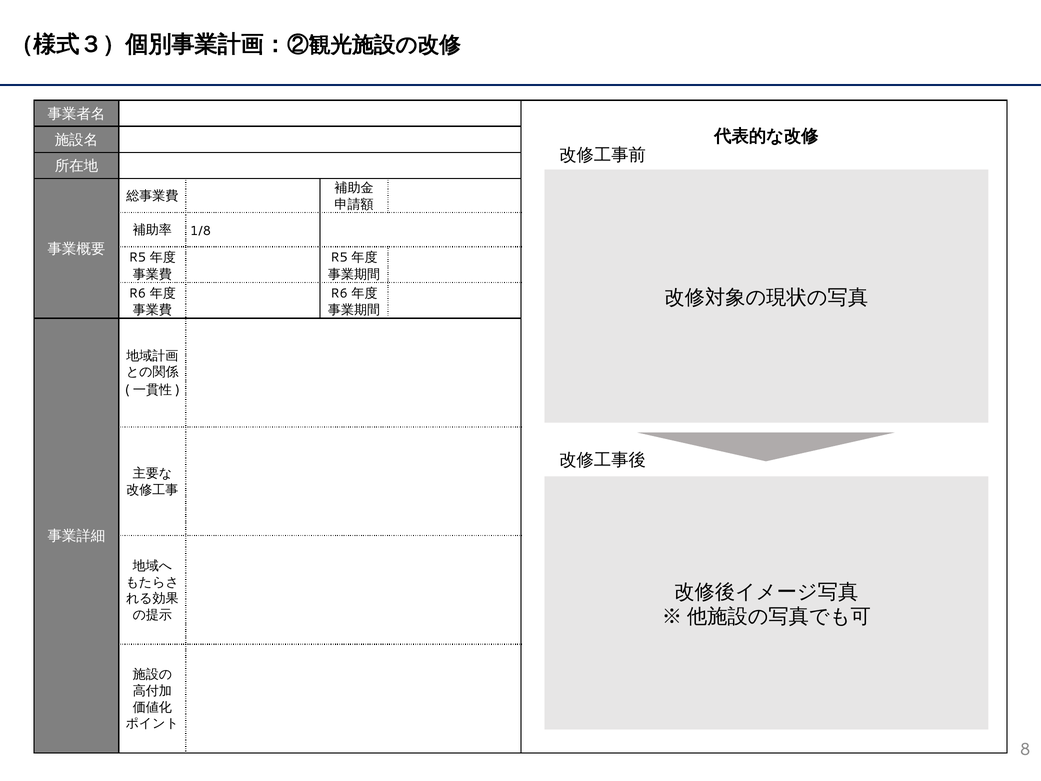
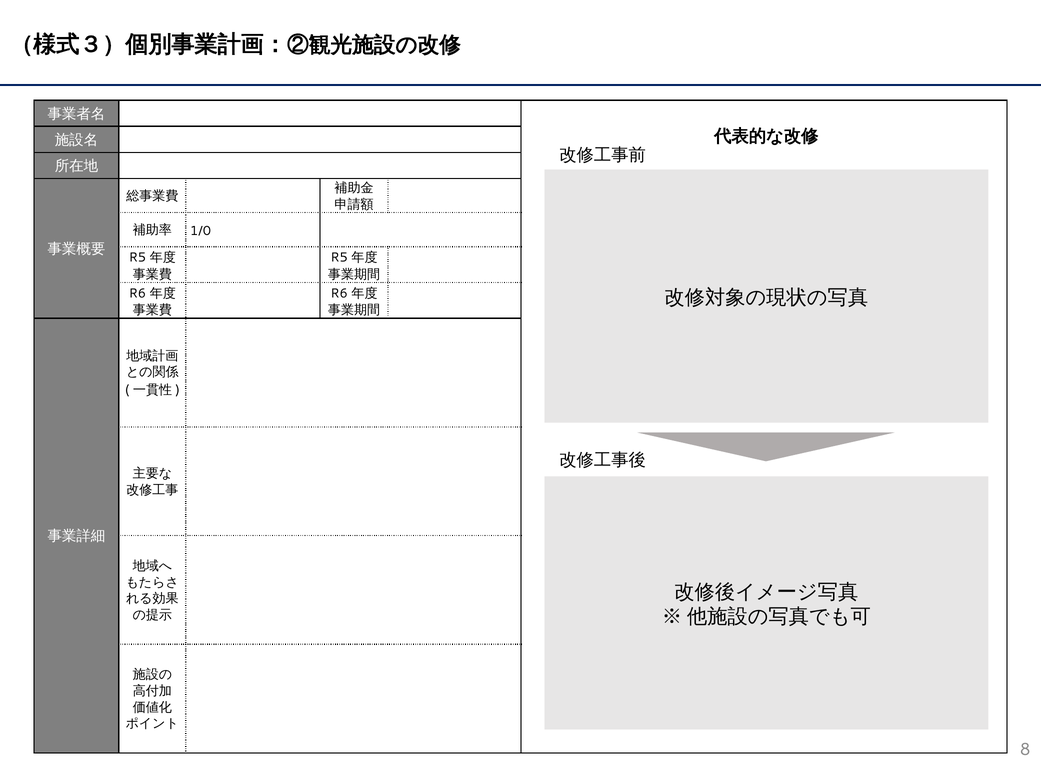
1/8: 1/8 -> 1/0 (200, 231)
